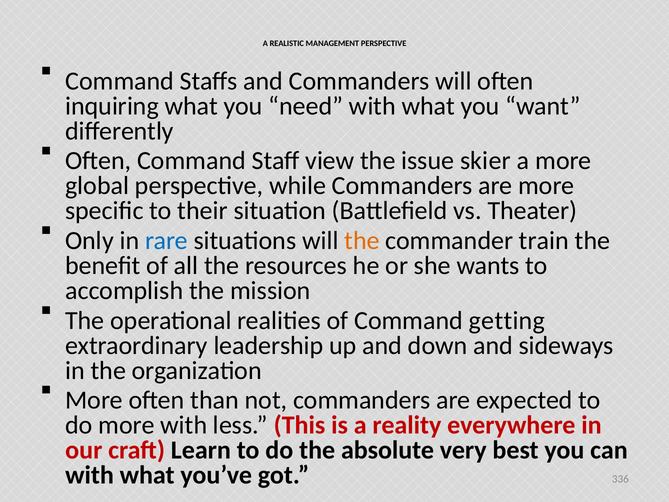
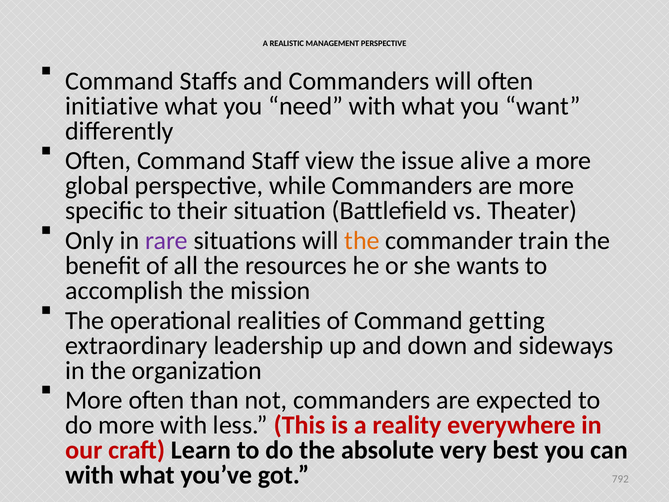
inquiring: inquiring -> initiative (112, 106)
skier: skier -> alive (485, 161)
rare colour: blue -> purple (166, 241)
336: 336 -> 792 (620, 479)
